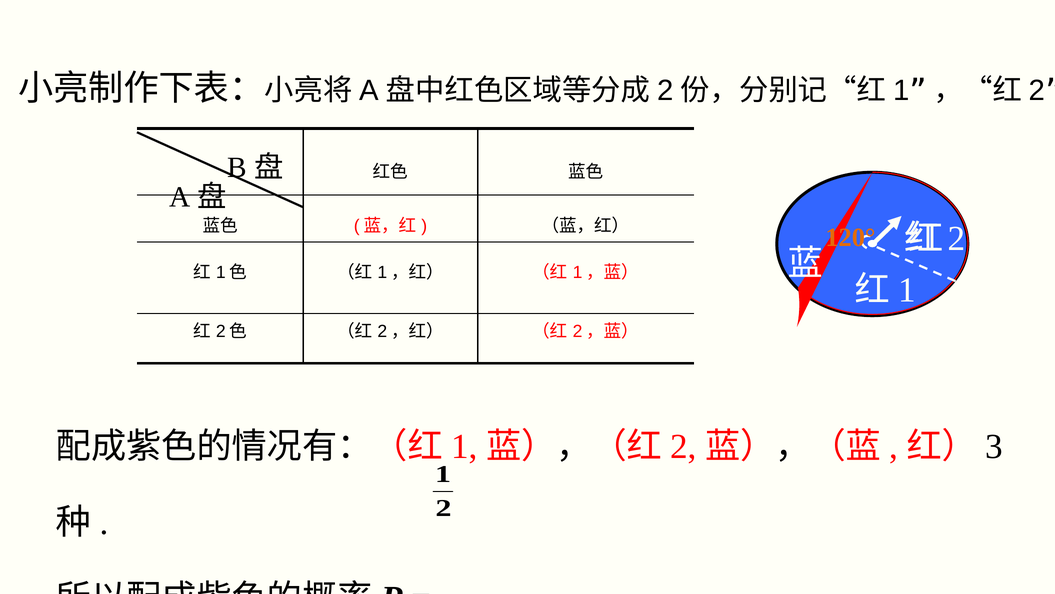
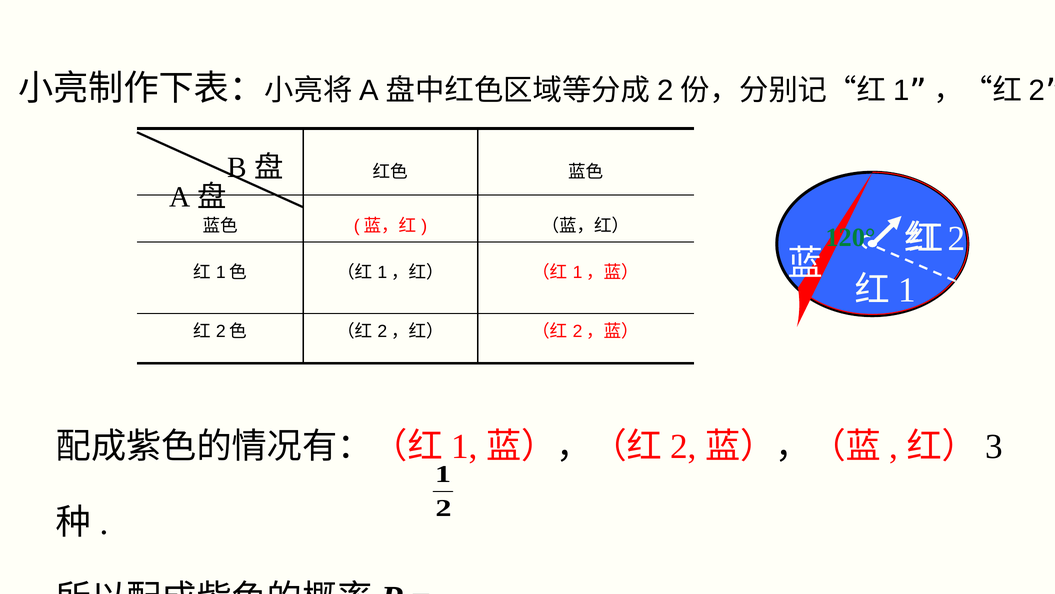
120° colour: orange -> green (850, 238)
